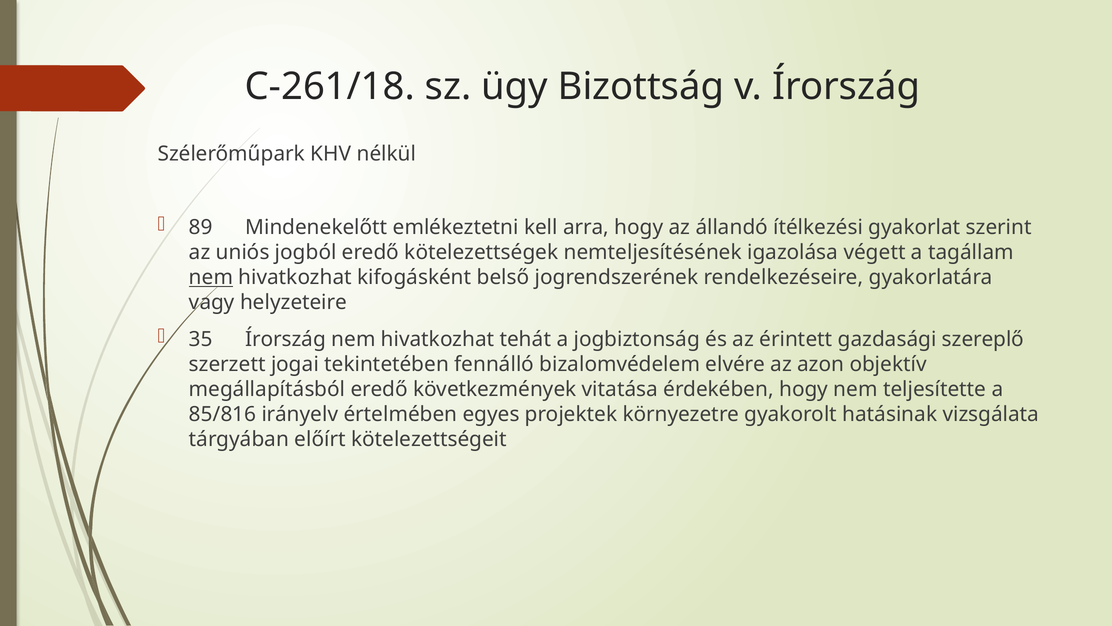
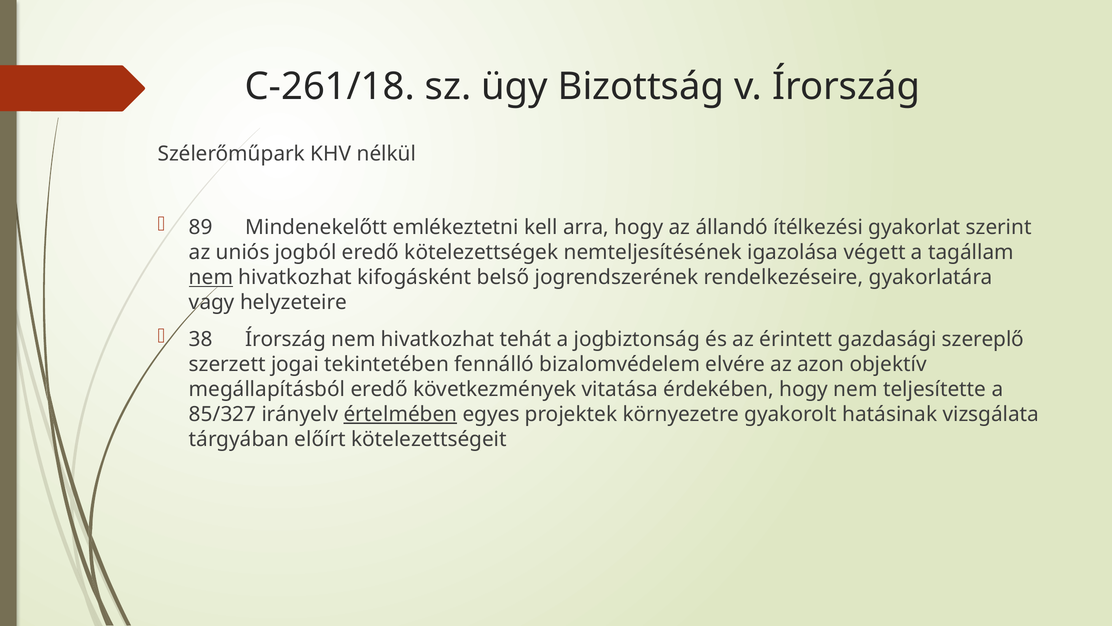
35: 35 -> 38 (201, 339)
85/816: 85/816 -> 85/327 (223, 414)
értelmében underline: none -> present (400, 414)
